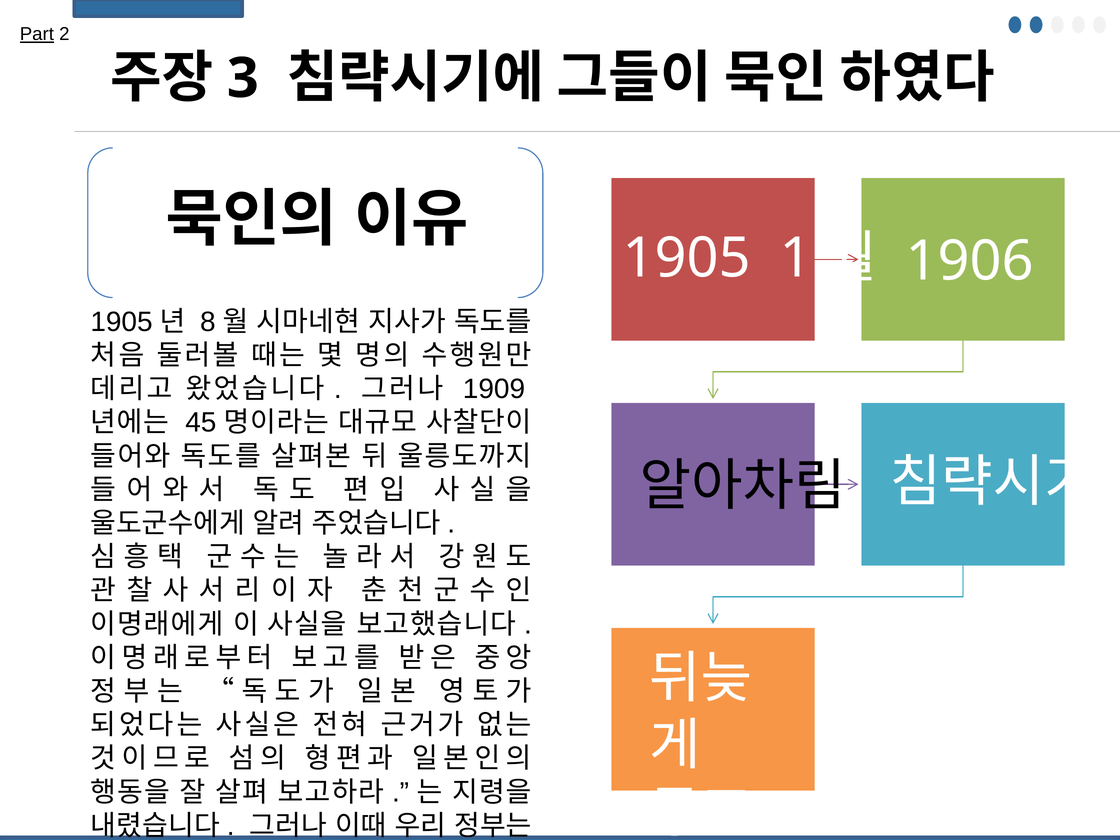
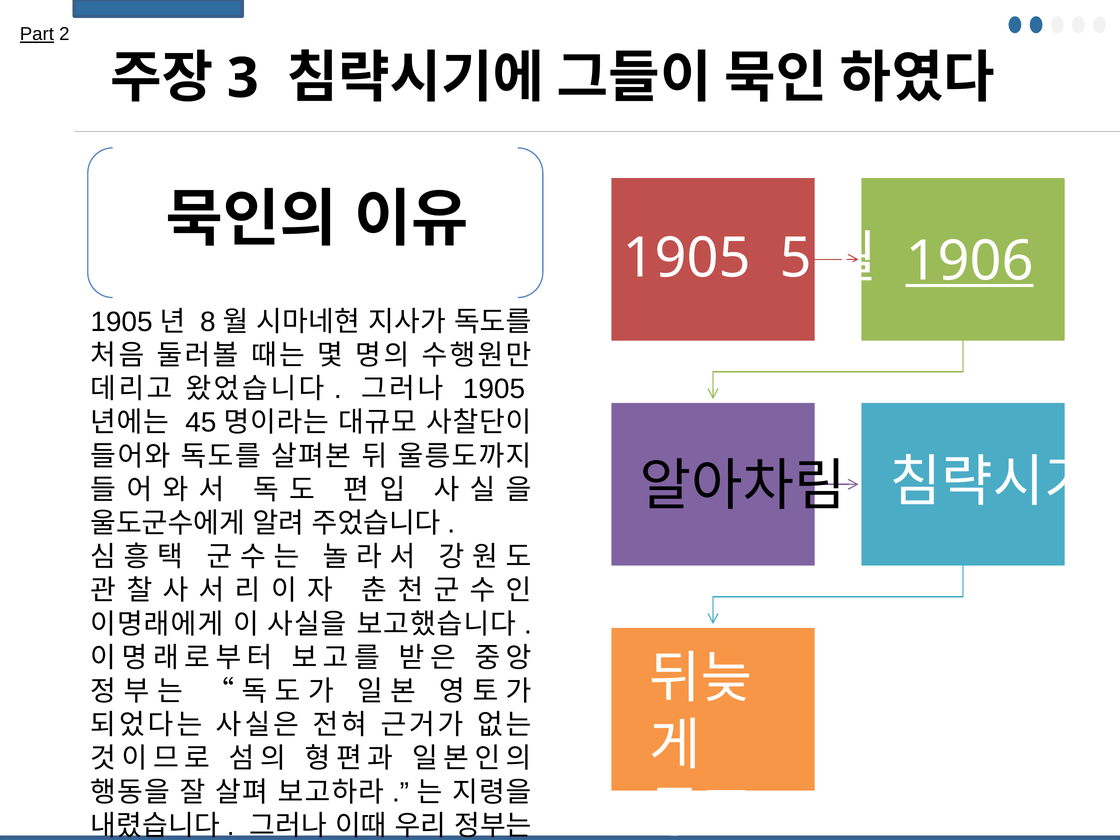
1: 1 -> 5 (796, 258)
1906 underline: none -> present (970, 261)
1909: 1909 -> 1905 (494, 389)
